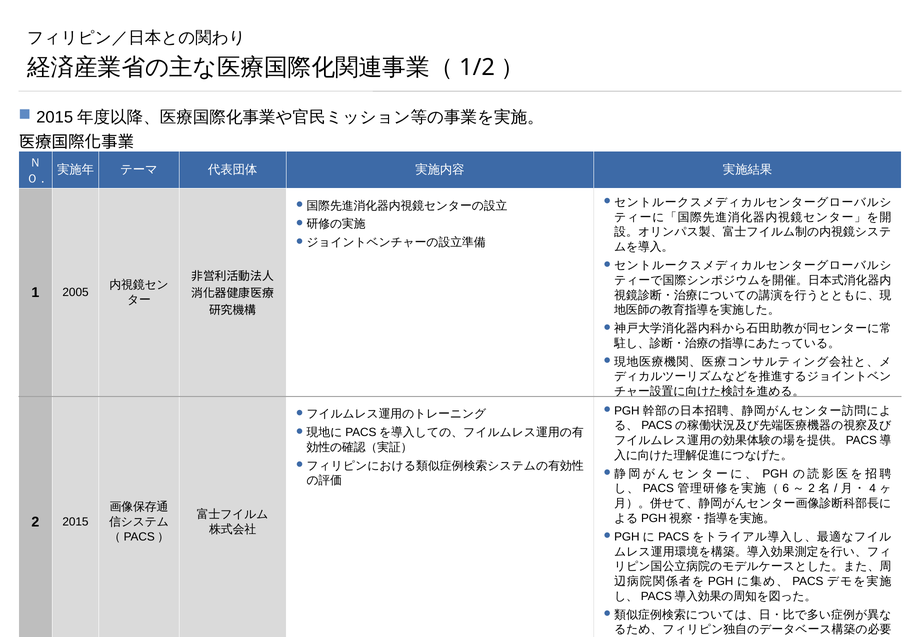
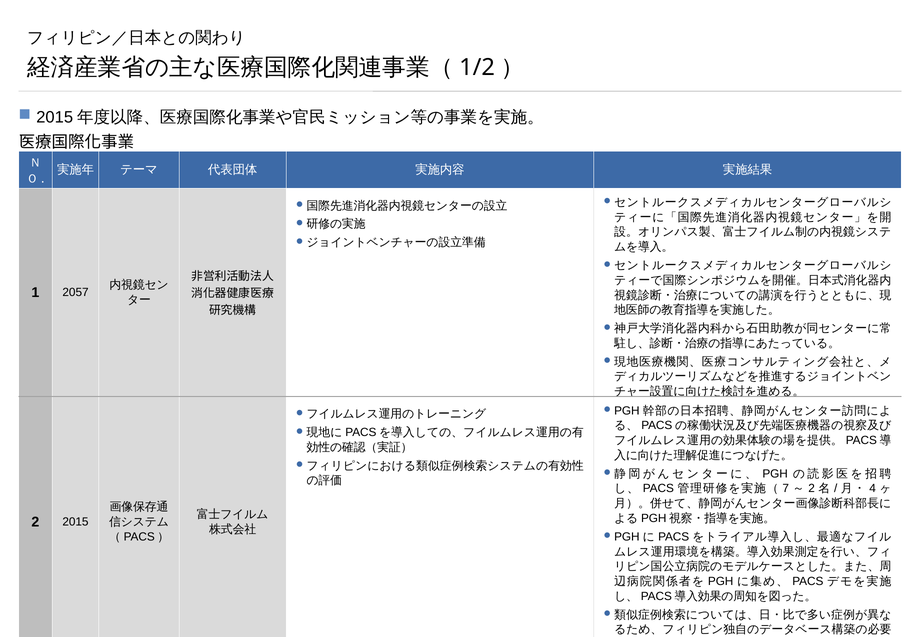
2005: 2005 -> 2057 (76, 292)
6: 6 -> 7 (786, 489)
